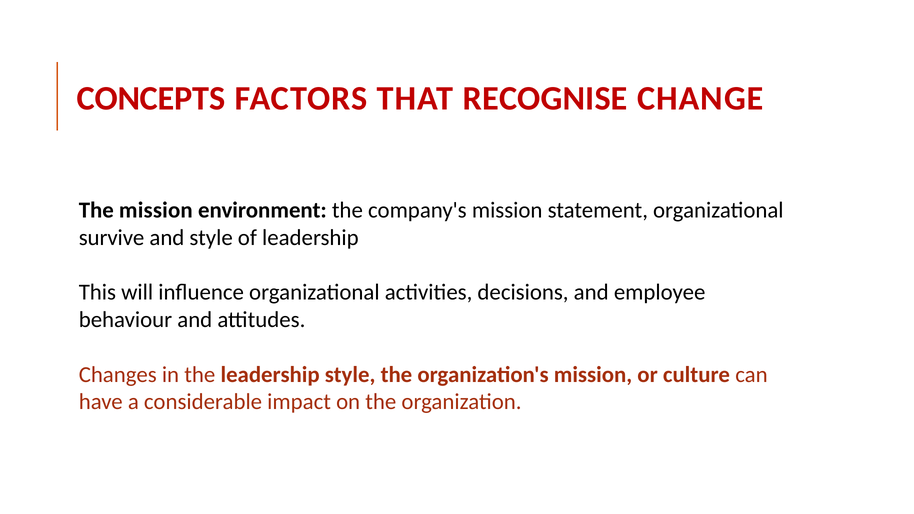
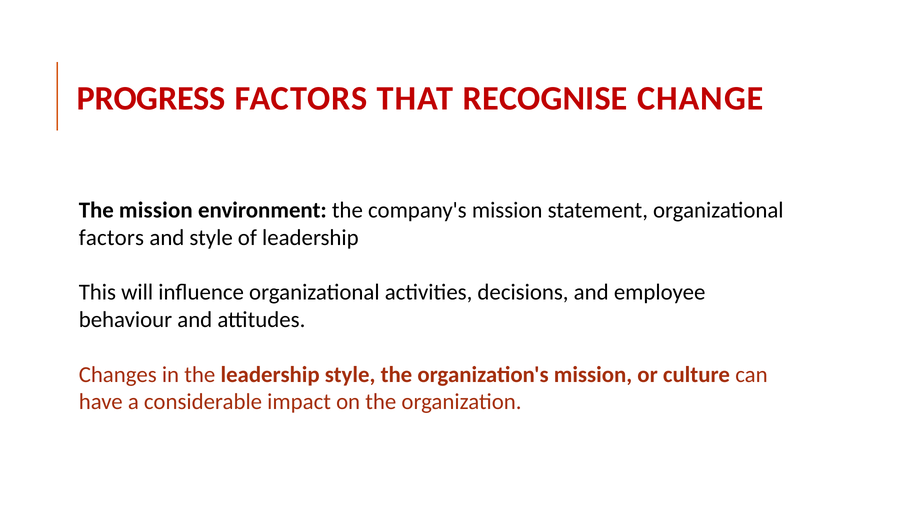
CONCEPTS: CONCEPTS -> PROGRESS (151, 99)
survive: survive -> factors (111, 238)
